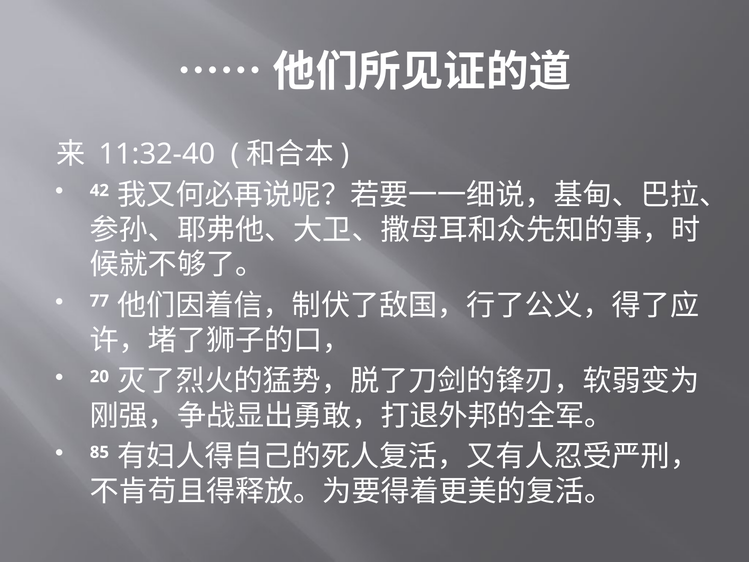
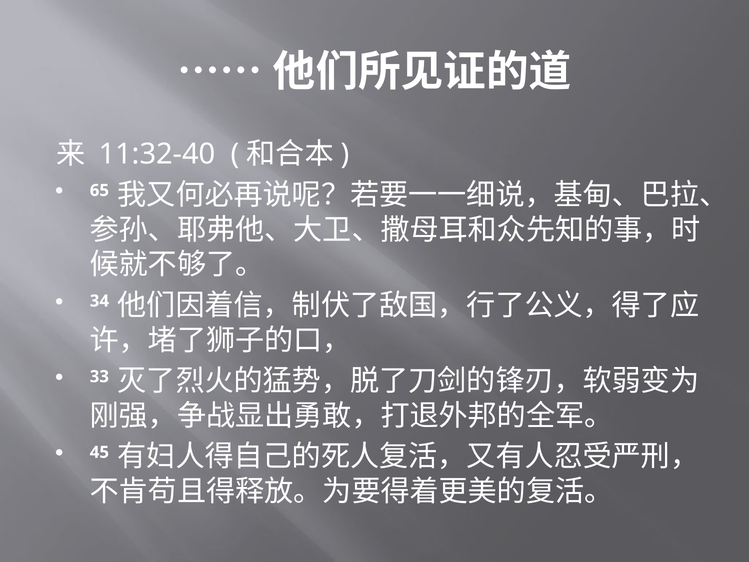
42: 42 -> 65 (99, 190)
77: 77 -> 34 (99, 301)
20: 20 -> 33 (99, 376)
85: 85 -> 45 (99, 452)
